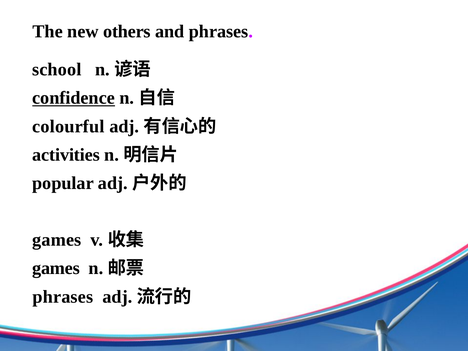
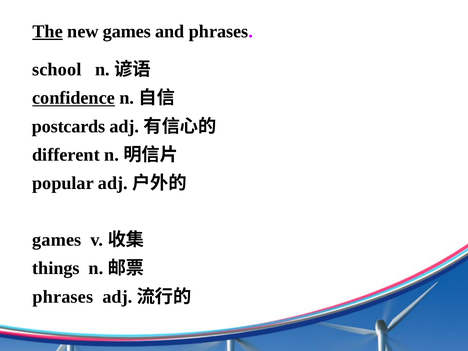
The underline: none -> present (48, 32)
new others: others -> games (127, 32)
colourful: colourful -> postcards (69, 126)
activities: activities -> different (66, 155)
games: games -> things (56, 268)
